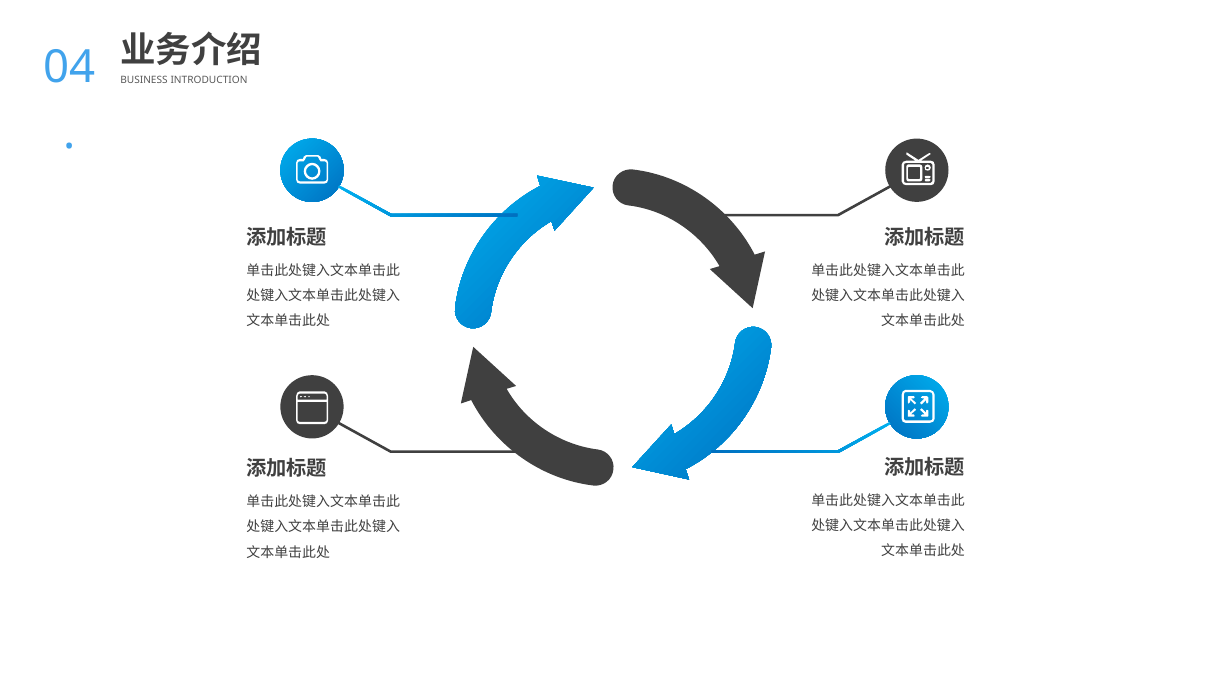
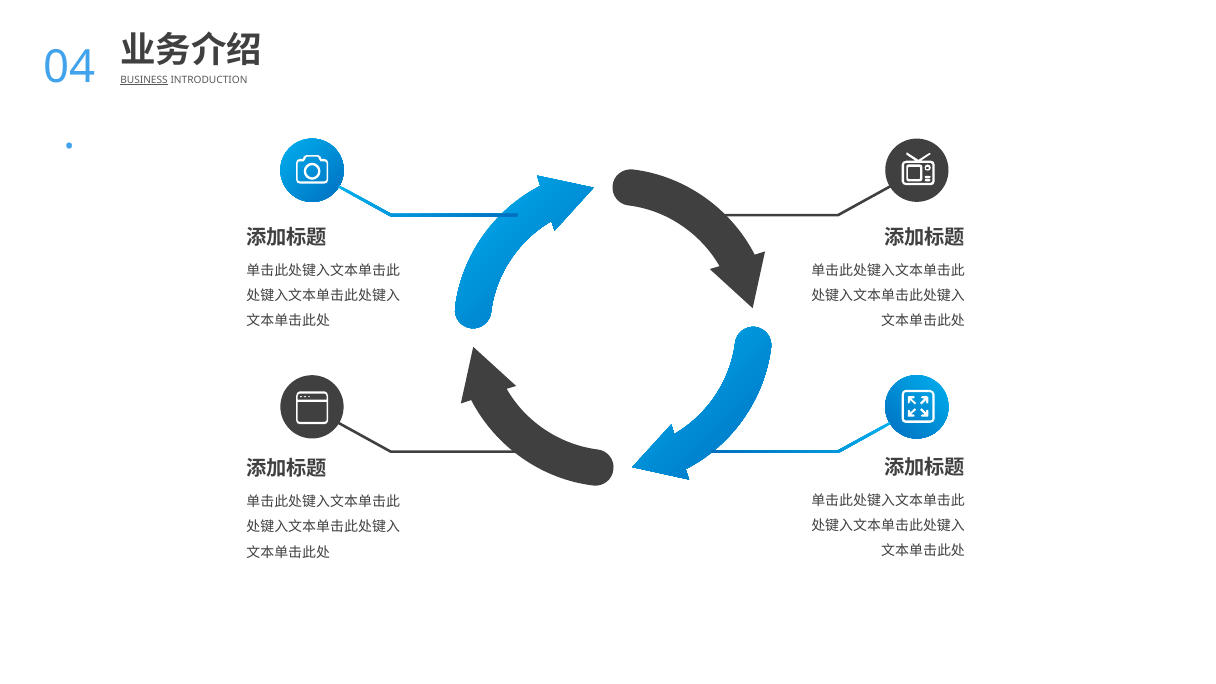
BUSINESS underline: none -> present (144, 80)
